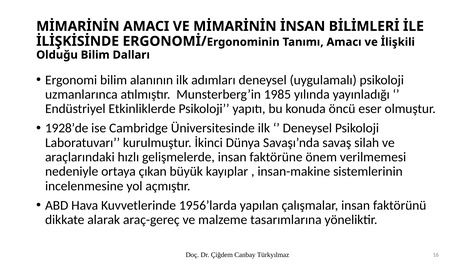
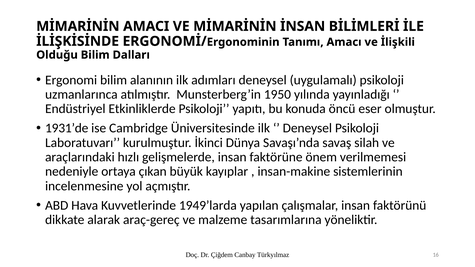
1985: 1985 -> 1950 (277, 94)
1928’de: 1928’de -> 1931’de (67, 128)
1956’larda: 1956’larda -> 1949’larda (208, 206)
